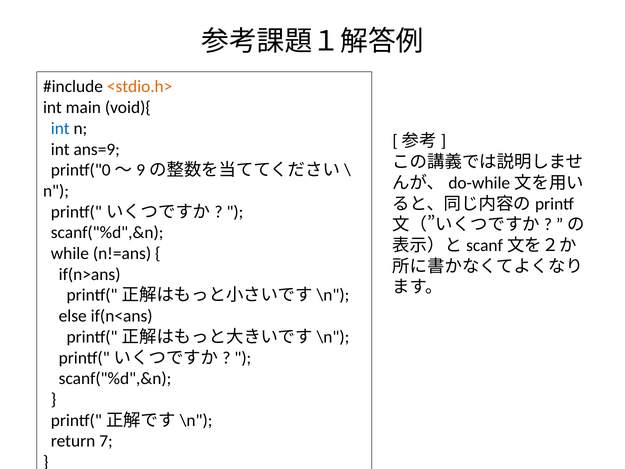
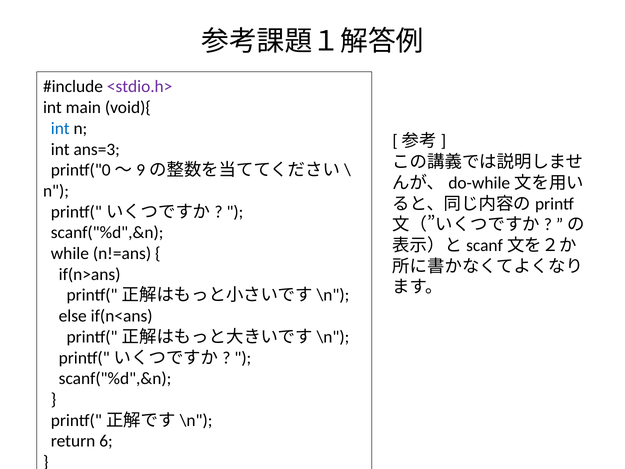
<stdio.h> colour: orange -> purple (140, 87)
ans=9: ans=9 -> ans=3 (97, 149)
7: 7 -> 6 (106, 441)
